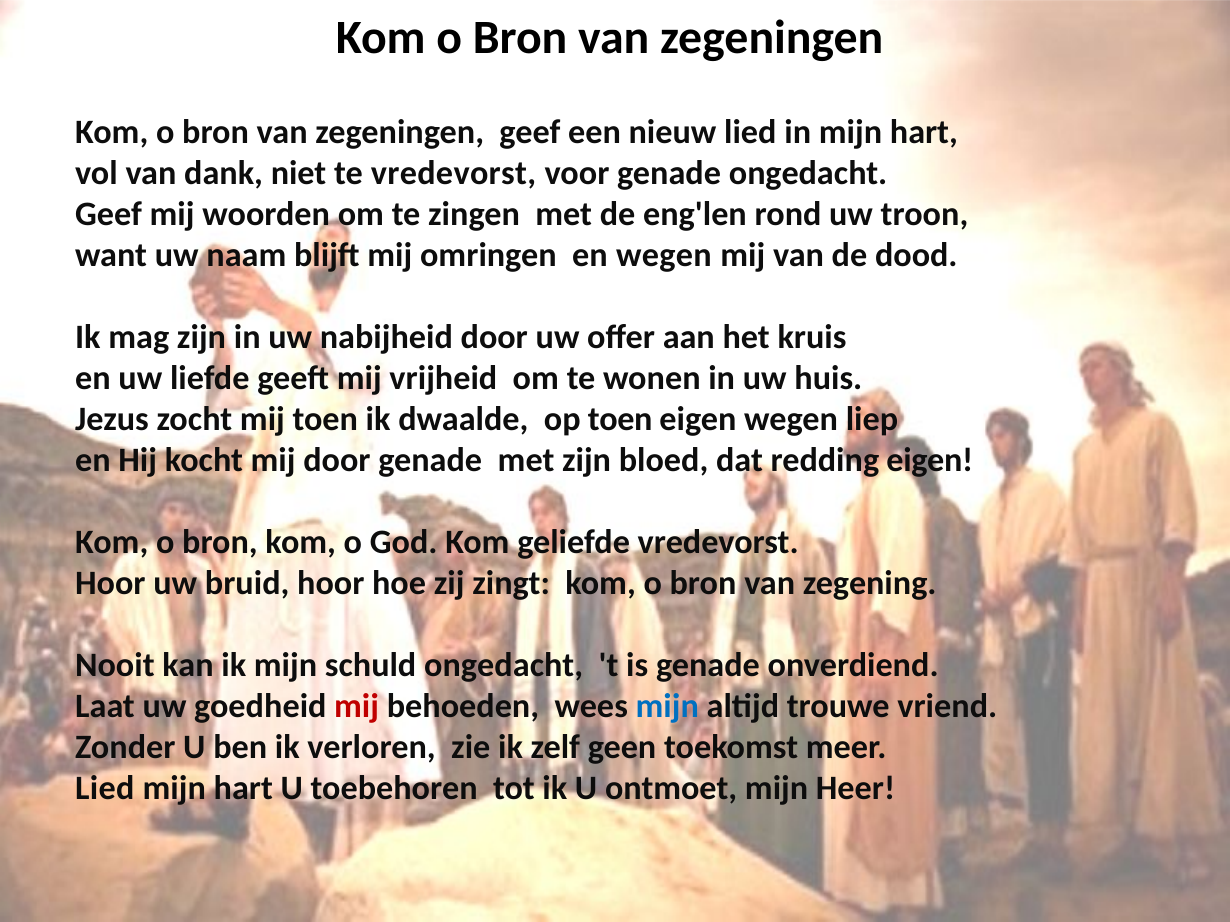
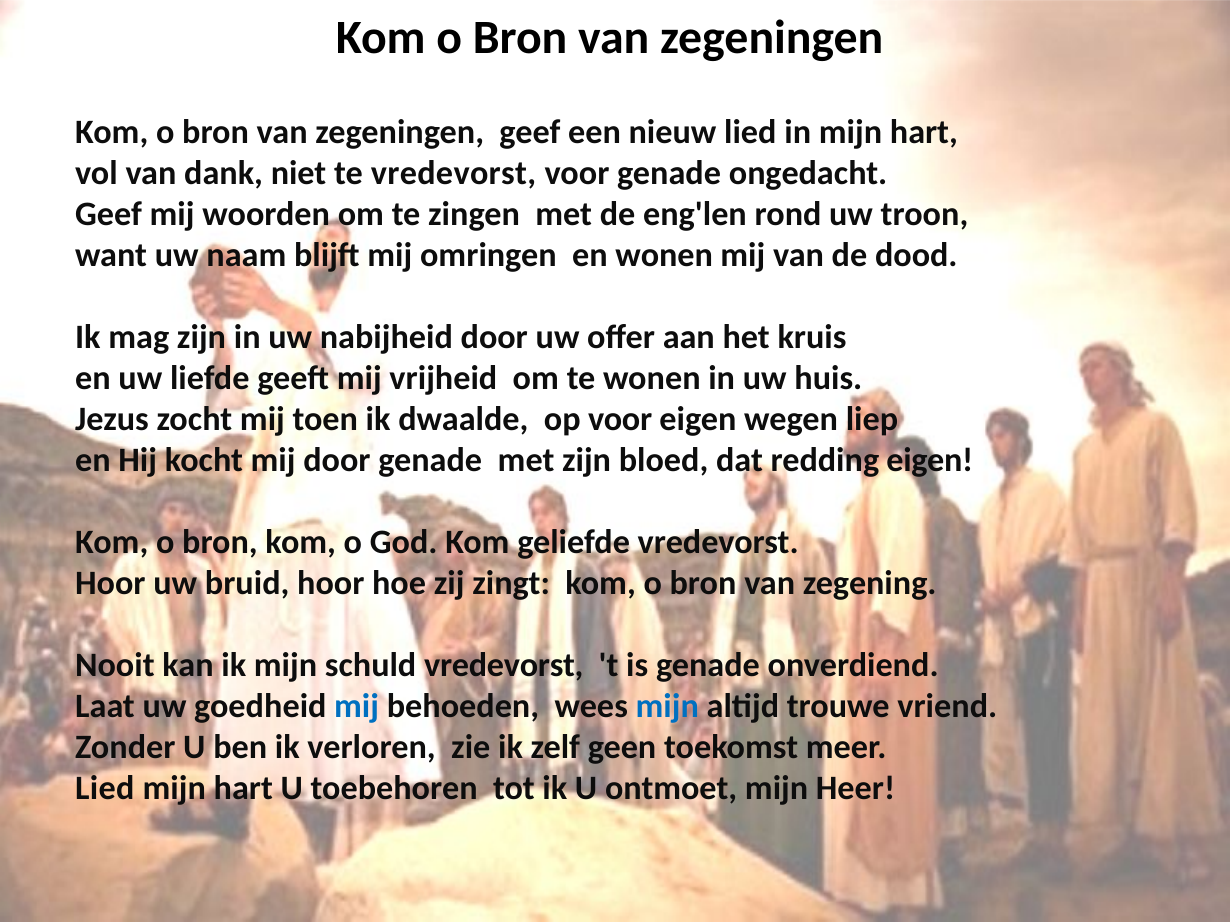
en wegen: wegen -> wonen (664, 255)
op toen: toen -> voor (620, 419)
schuld ongedacht: ongedacht -> vredevorst (504, 665)
mij colour: red -> blue (357, 706)
